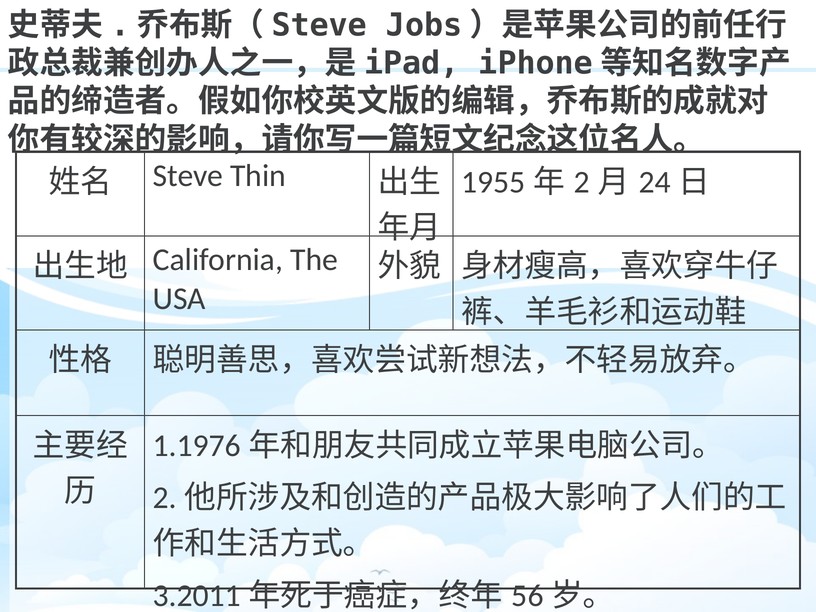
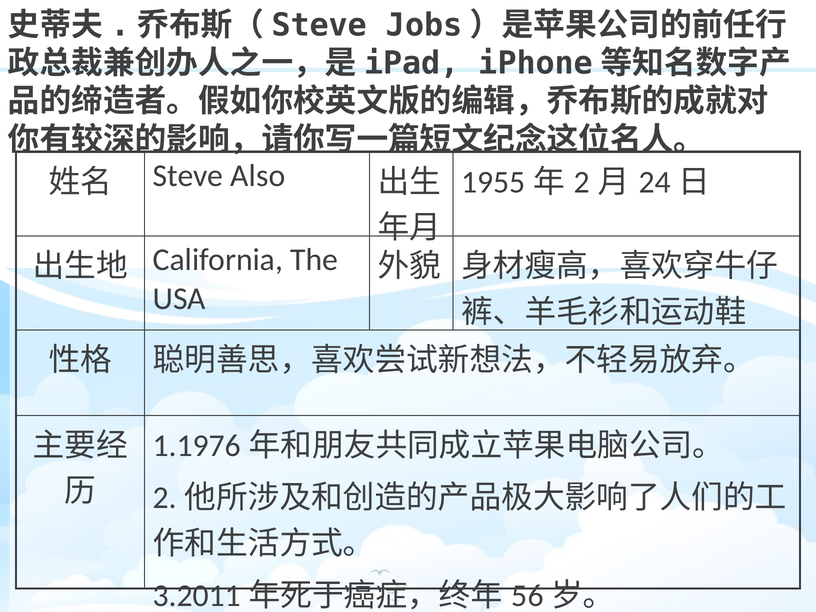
Thin: Thin -> Also (258, 176)
